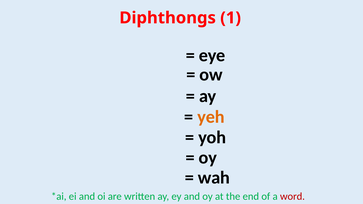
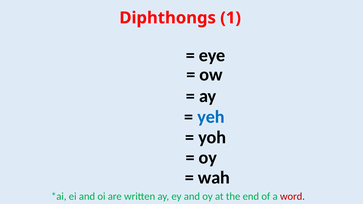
yeh colour: orange -> blue (211, 117)
